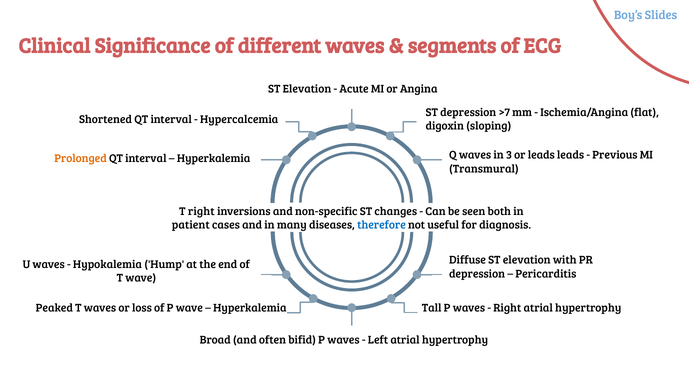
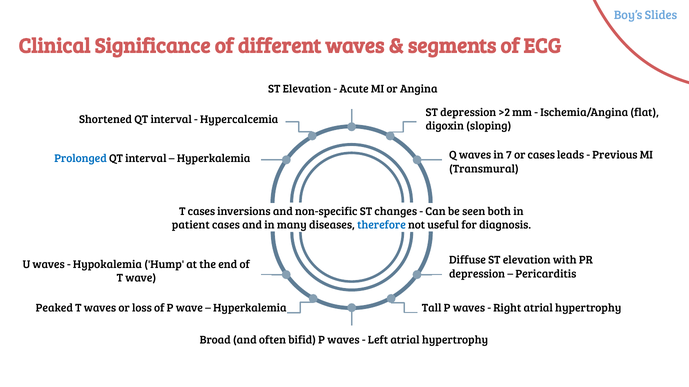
>7: >7 -> >2 (504, 113)
3: 3 -> 7 (509, 155)
or leads: leads -> cases (541, 155)
Prolonged colour: orange -> blue (81, 159)
T right: right -> cases (201, 212)
